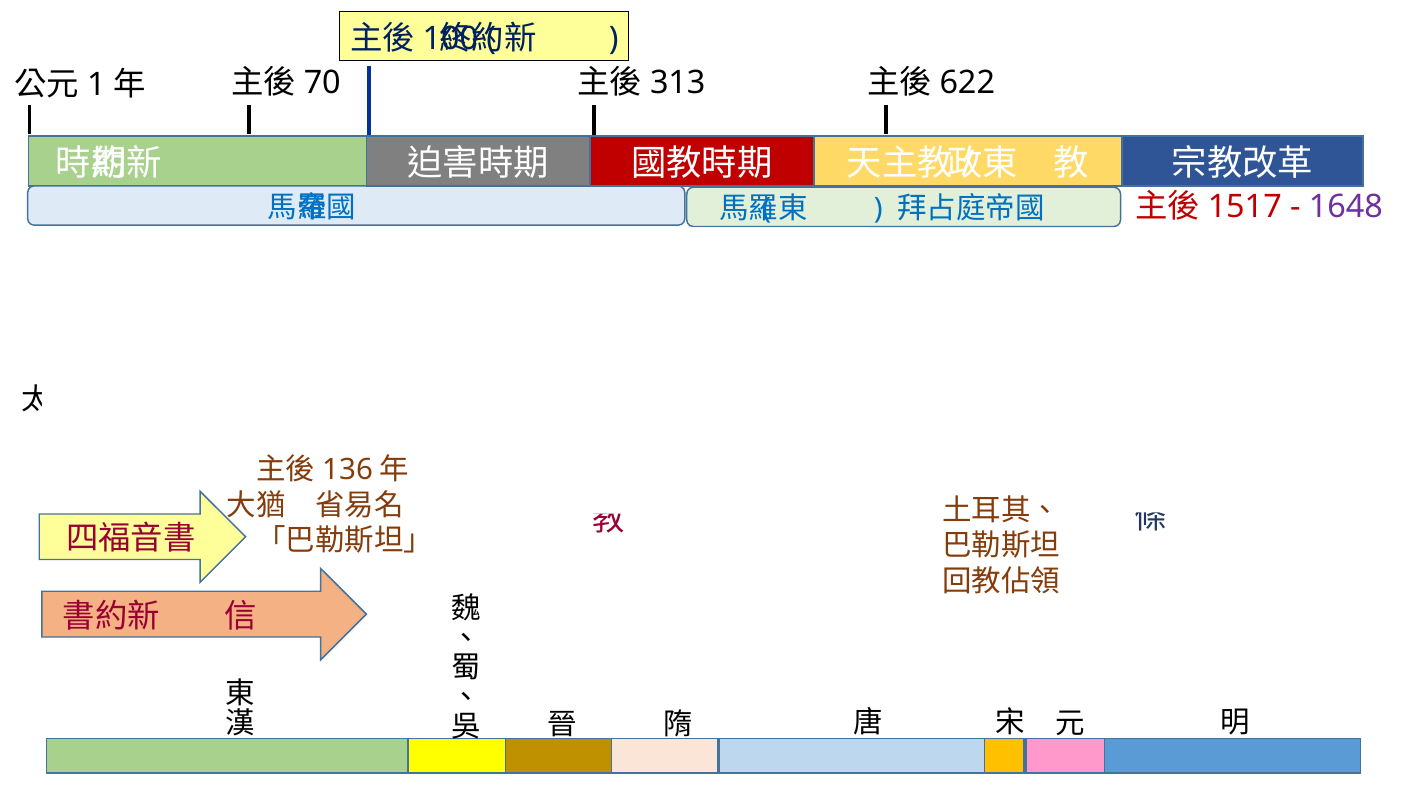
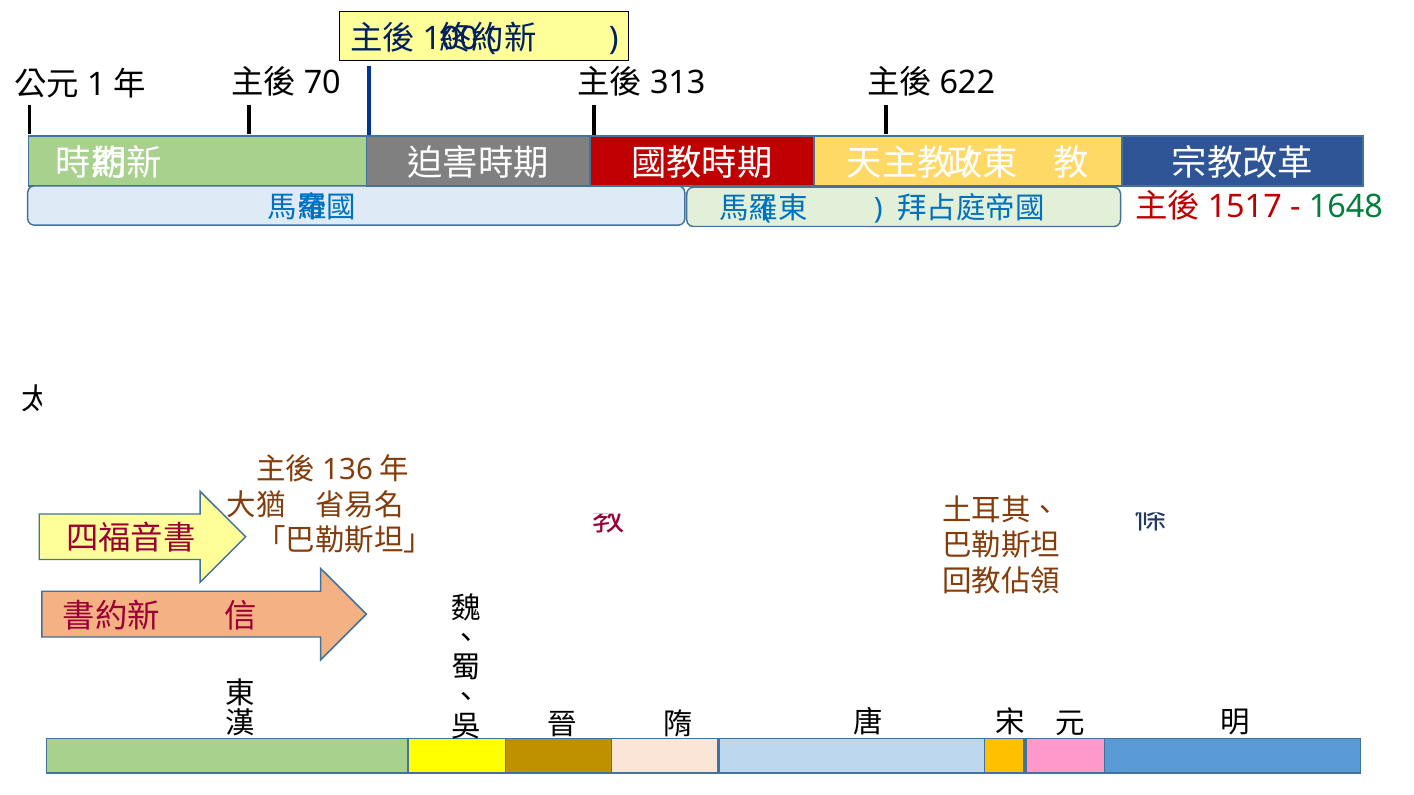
1648 colour: purple -> green (1346, 206)
